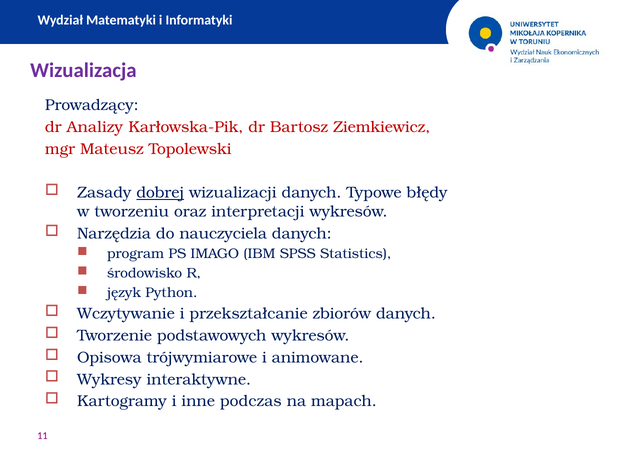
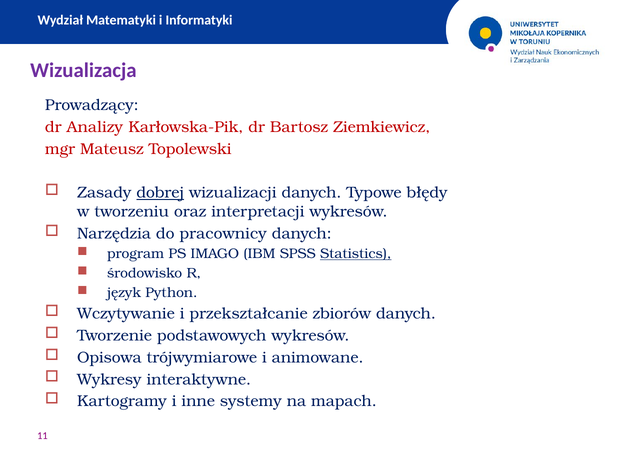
nauczyciela: nauczyciela -> pracownicy (223, 233)
Statistics underline: none -> present (356, 254)
podczas: podczas -> systemy (251, 401)
